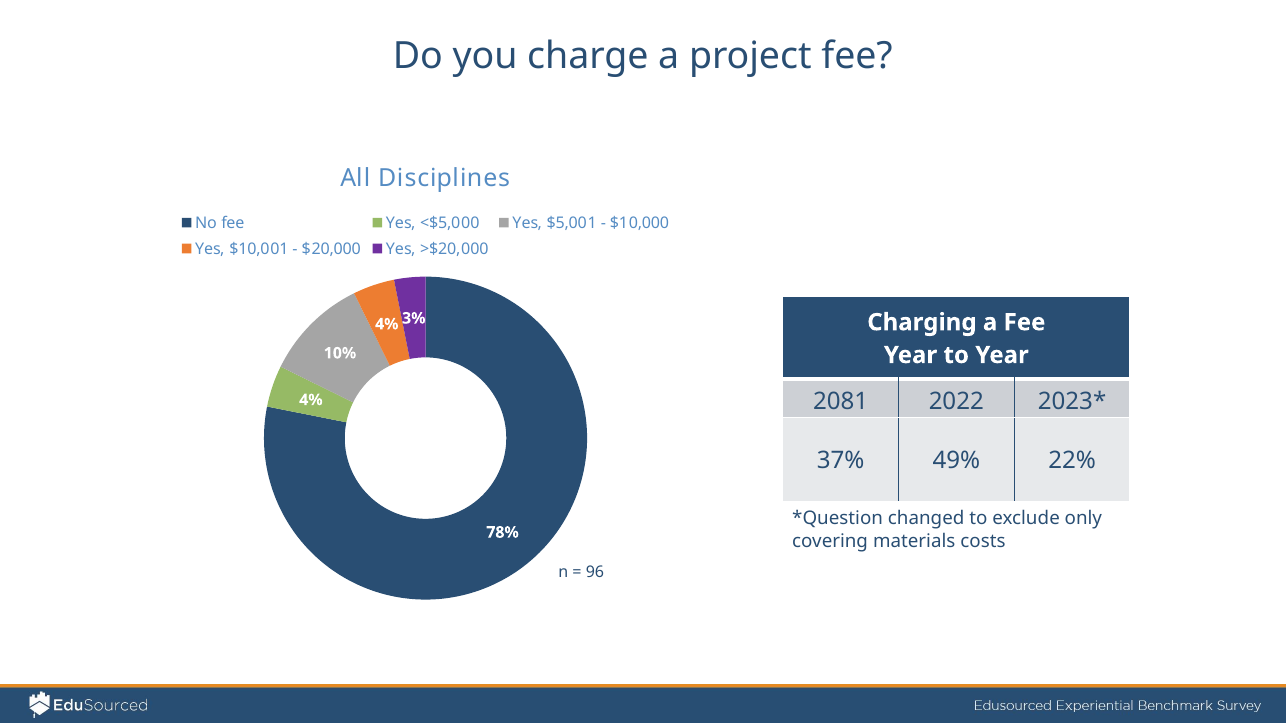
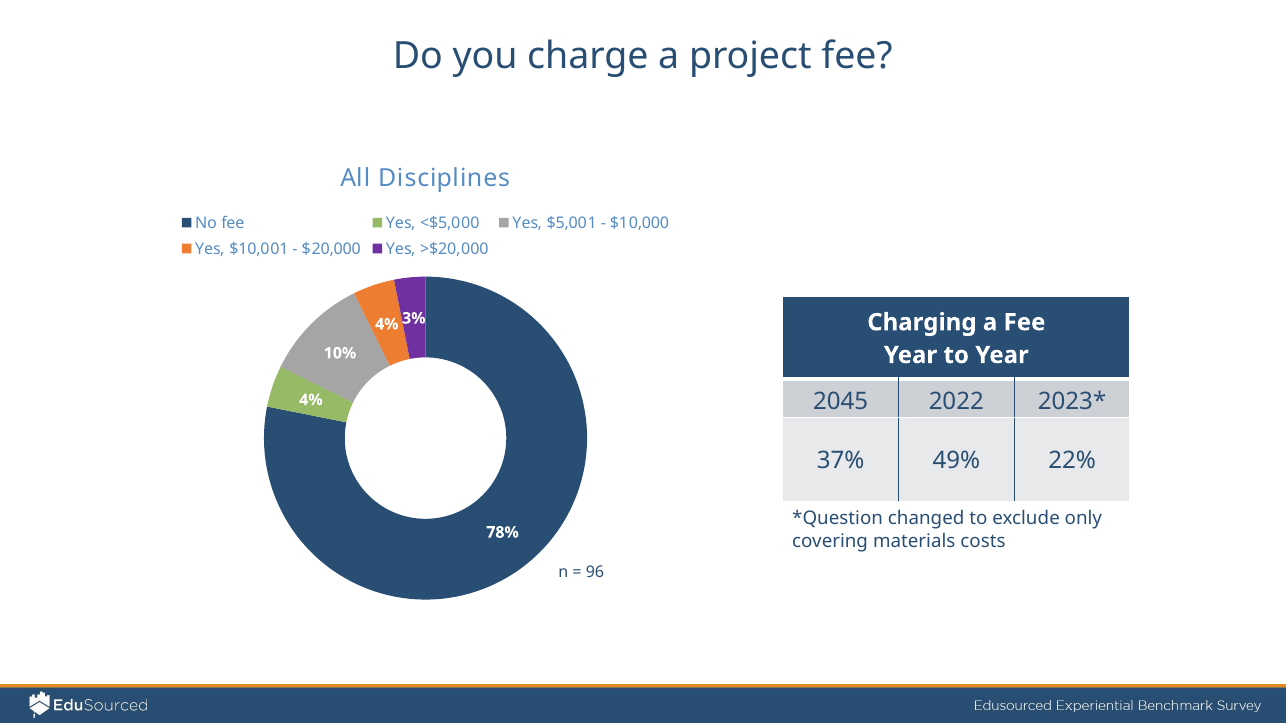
2081: 2081 -> 2045 (841, 402)
